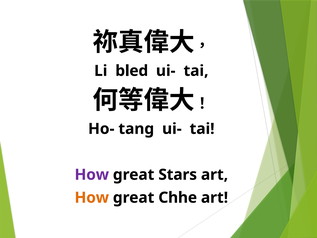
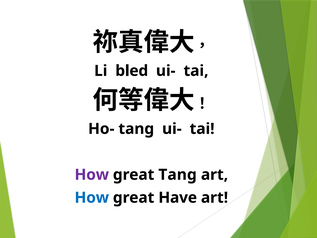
great Stars: Stars -> Tang (178, 175)
How colour: orange -> blue (92, 197)
Chhe: Chhe -> Have (178, 197)
